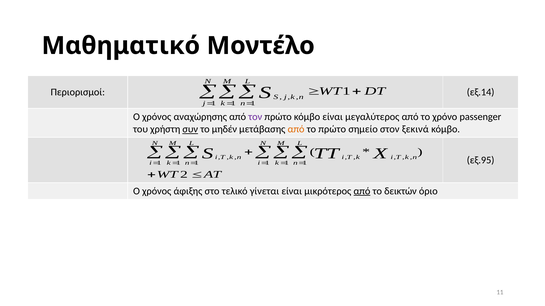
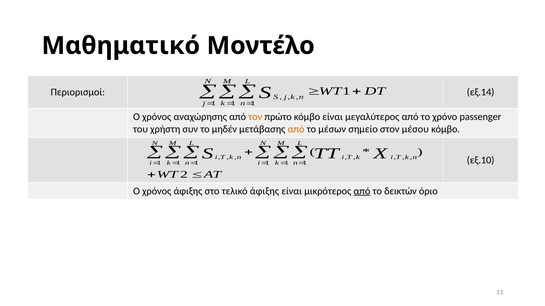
τον colour: purple -> orange (255, 117)
συν underline: present -> none (190, 129)
το πρώτο: πρώτο -> μέσων (332, 129)
ξεκινά: ξεκινά -> μέσου (415, 129)
εξ.95: εξ.95 -> εξ.10 (481, 160)
τελικό γίνεται: γίνεται -> άφιξης (264, 191)
